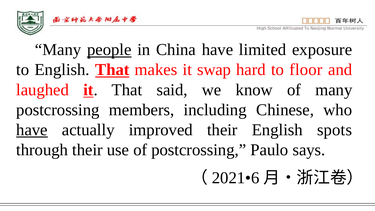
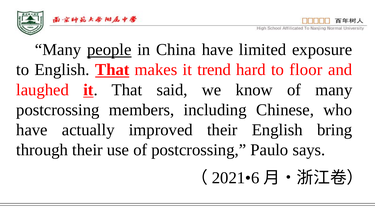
swap: swap -> trend (214, 70)
have underline: present -> none (32, 130)
spots: spots -> bring (335, 130)
